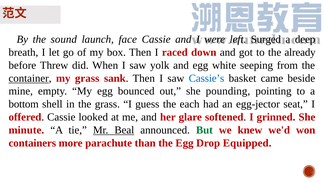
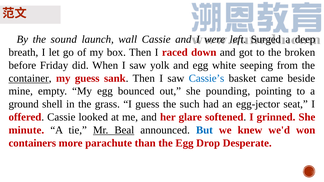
face: face -> wall (128, 39)
already: already -> broken (300, 52)
Threw: Threw -> Friday (54, 65)
my grass: grass -> guess (87, 78)
bottom: bottom -> ground (24, 104)
each: each -> such (190, 104)
But colour: green -> blue (204, 130)
Equipped: Equipped -> Desperate (247, 143)
